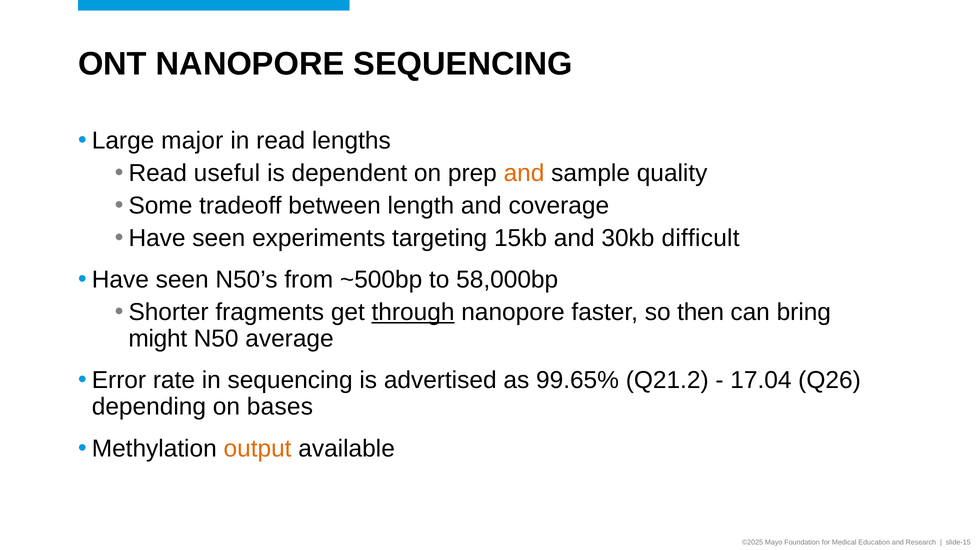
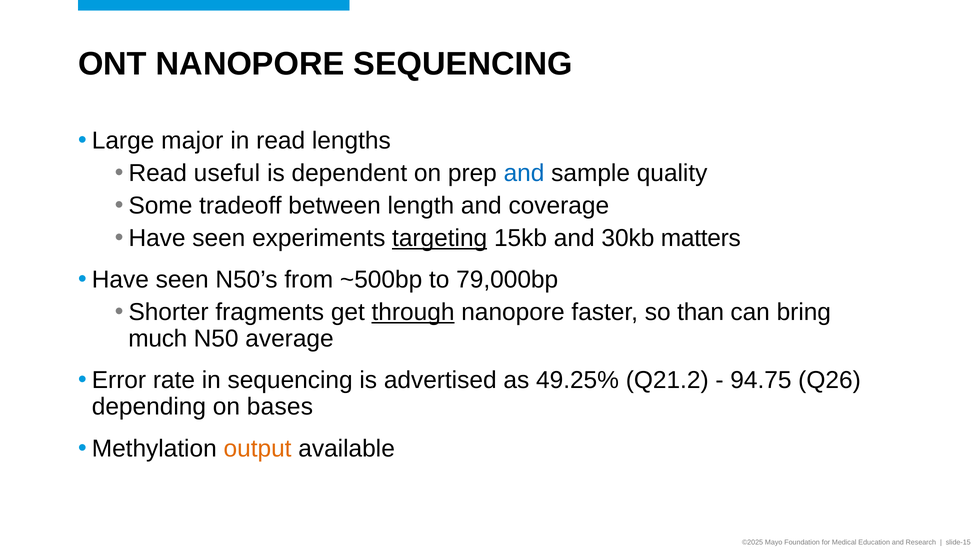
and colour: orange -> blue (524, 173)
targeting underline: none -> present (440, 238)
difficult: difficult -> matters (701, 238)
58,000bp: 58,000bp -> 79,000bp (507, 280)
then: then -> than (701, 312)
might: might -> much (158, 339)
99.65%: 99.65% -> 49.25% (578, 381)
17.04: 17.04 -> 94.75 (761, 381)
